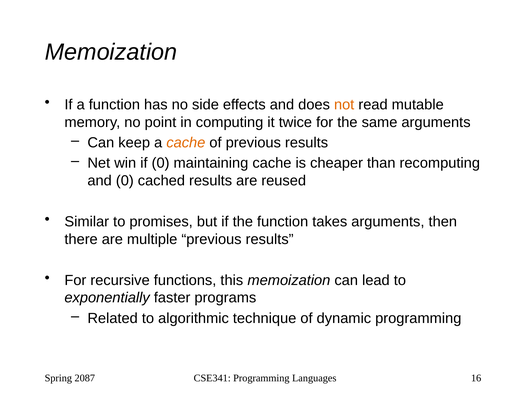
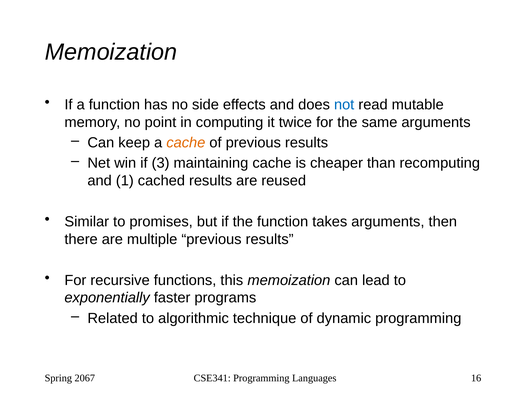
not colour: orange -> blue (344, 104)
if 0: 0 -> 3 (161, 163)
and 0: 0 -> 1 (125, 180)
2087: 2087 -> 2067 (85, 378)
